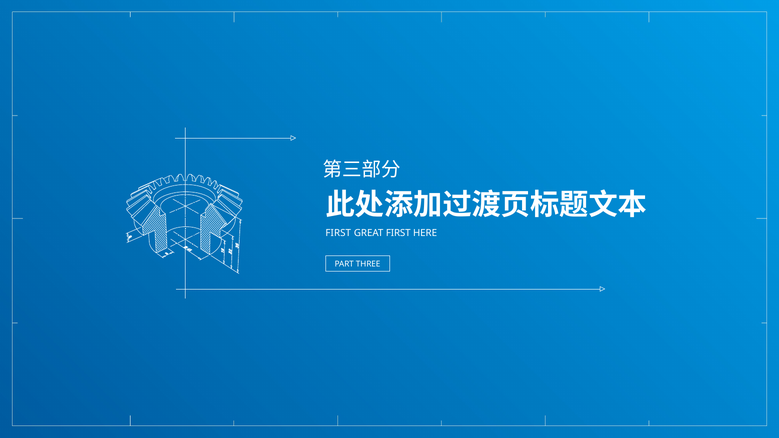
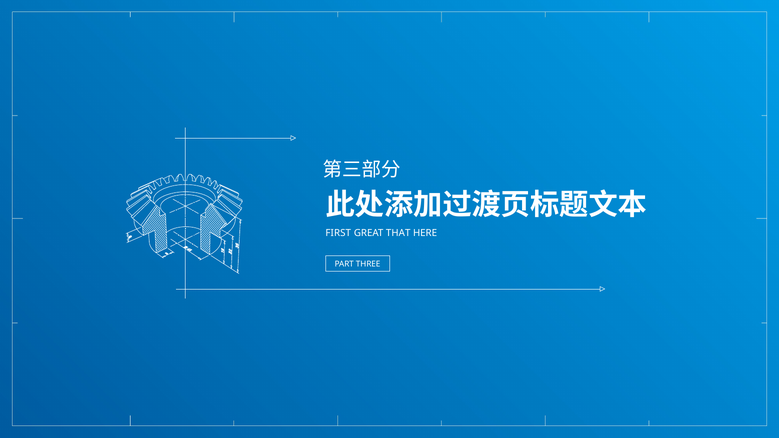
GREAT FIRST: FIRST -> THAT (398, 233)
